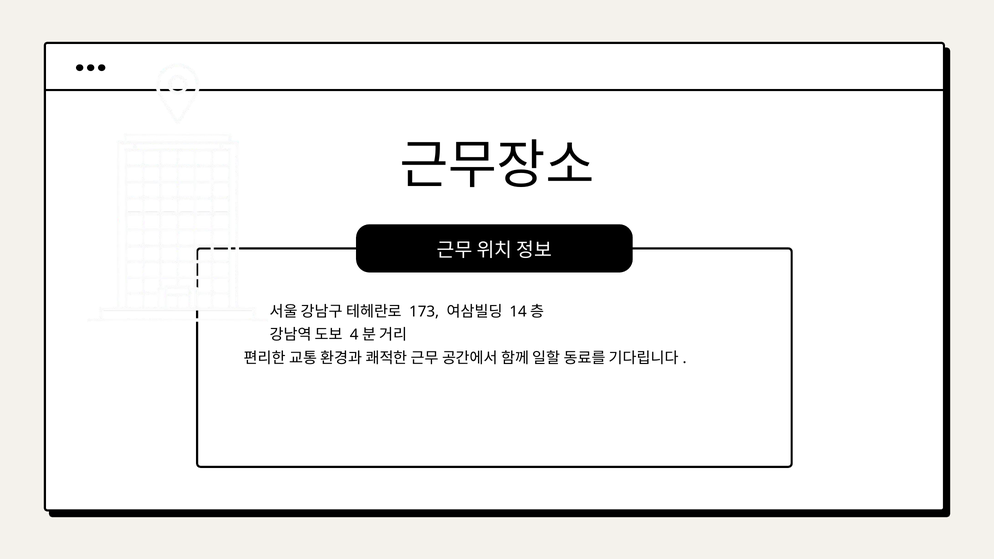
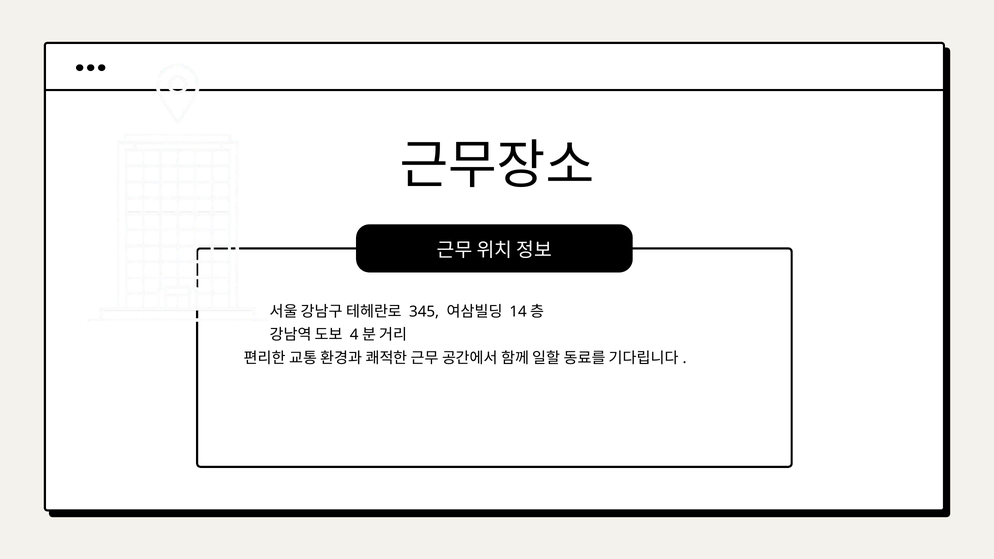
173: 173 -> 345 (424, 312)
